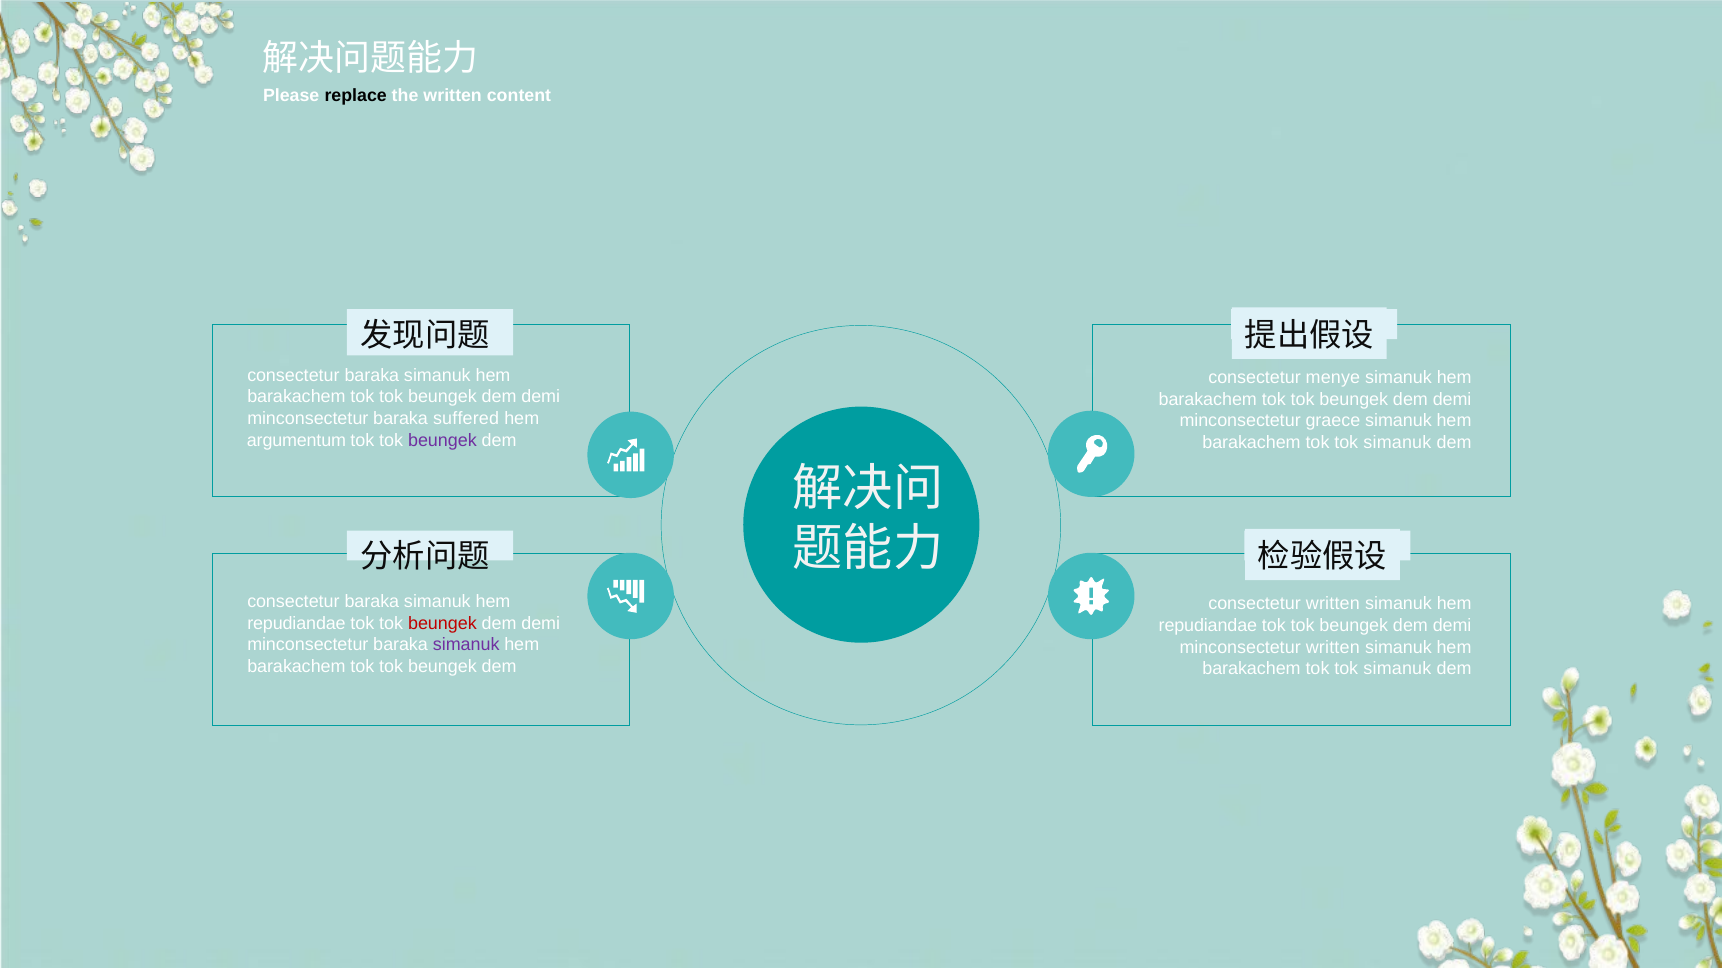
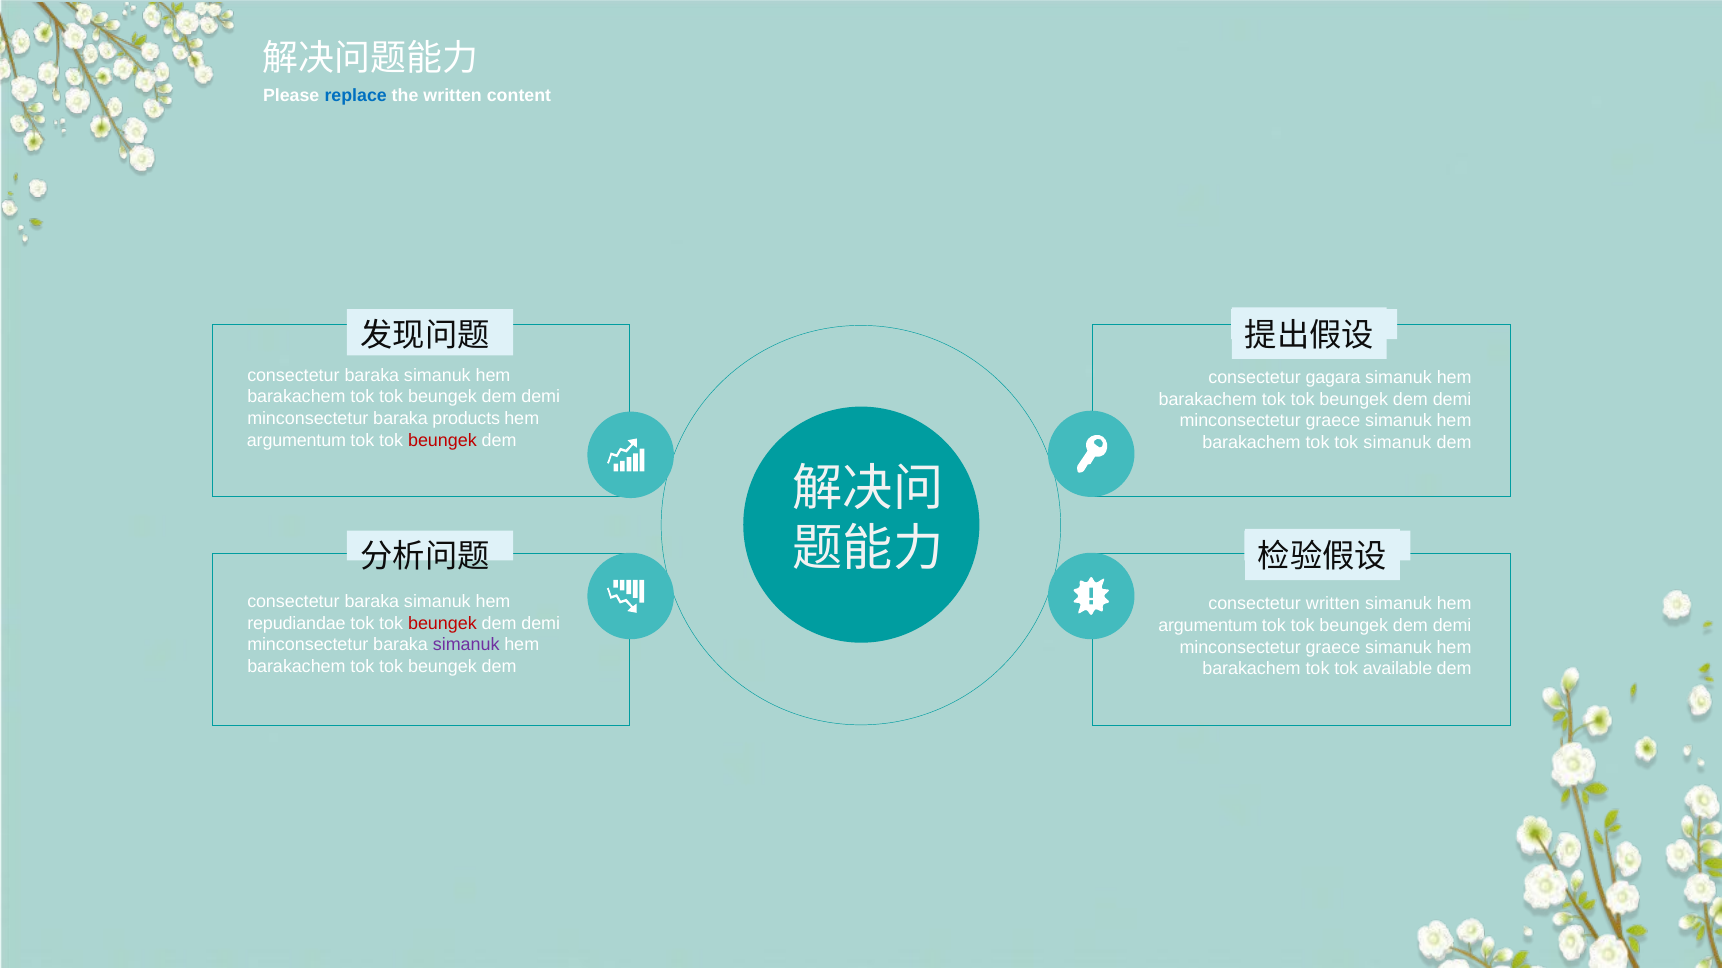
replace colour: black -> blue (356, 96)
menye: menye -> gagara (1333, 378)
suffered: suffered -> products (466, 419)
beungek colour: purple -> red (442, 440)
repudiandae: repudiandae -> argumentum (1208, 626)
written: written -> graece (1333, 648)
simanuk: simanuk -> available (1398, 669)
